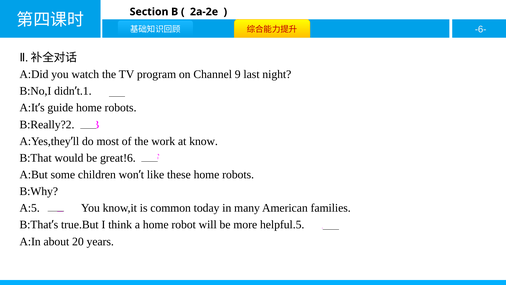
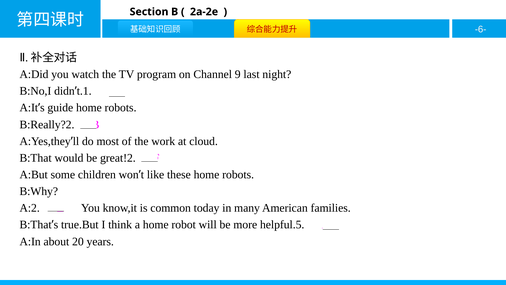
know: know -> cloud (204, 141)
great!6: great!6 -> great!2 (118, 158)
A:5: A:5 -> A:2 (30, 208)
